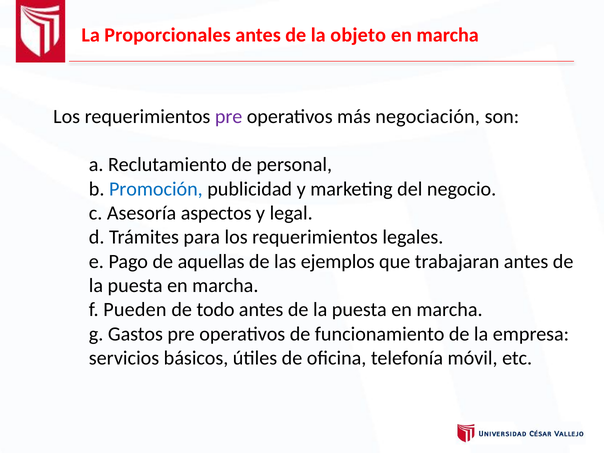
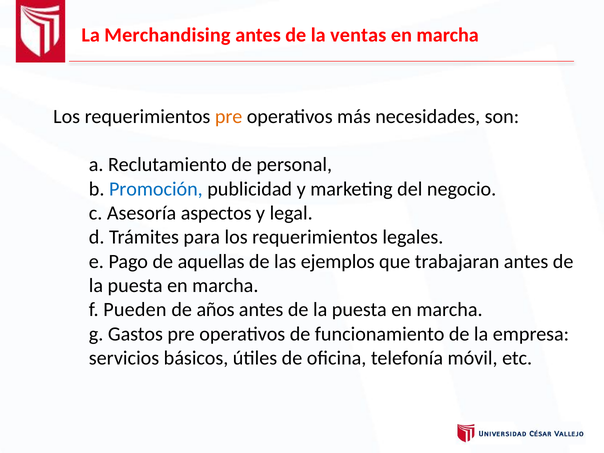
Proporcionales: Proporcionales -> Merchandising (167, 35)
objeto: objeto -> ventas (358, 35)
pre colour: purple -> orange (229, 117)
negociación: negociación -> necesidades (428, 117)
todo: todo -> años (216, 310)
